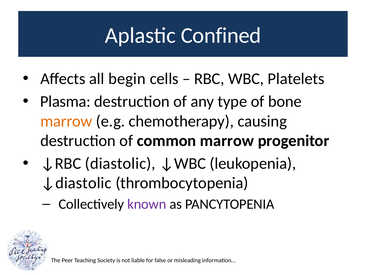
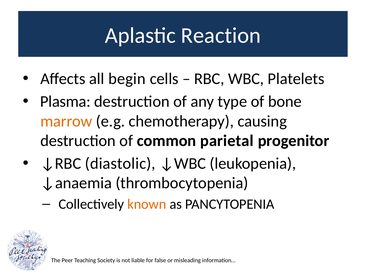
Confined: Confined -> Reaction (221, 35)
common marrow: marrow -> parietal (227, 140)
↓diastolic: ↓diastolic -> ↓anaemia (76, 183)
known colour: purple -> orange (147, 204)
